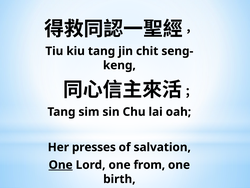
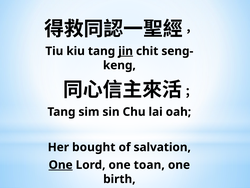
jin underline: none -> present (126, 51)
presses: presses -> bought (94, 147)
from: from -> toan (149, 165)
